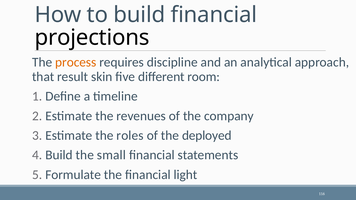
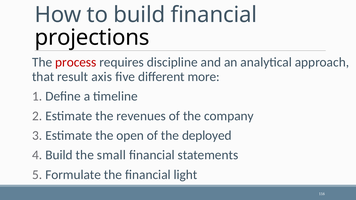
process colour: orange -> red (76, 62)
skin: skin -> axis (102, 77)
room: room -> more (204, 77)
roles: roles -> open (130, 136)
